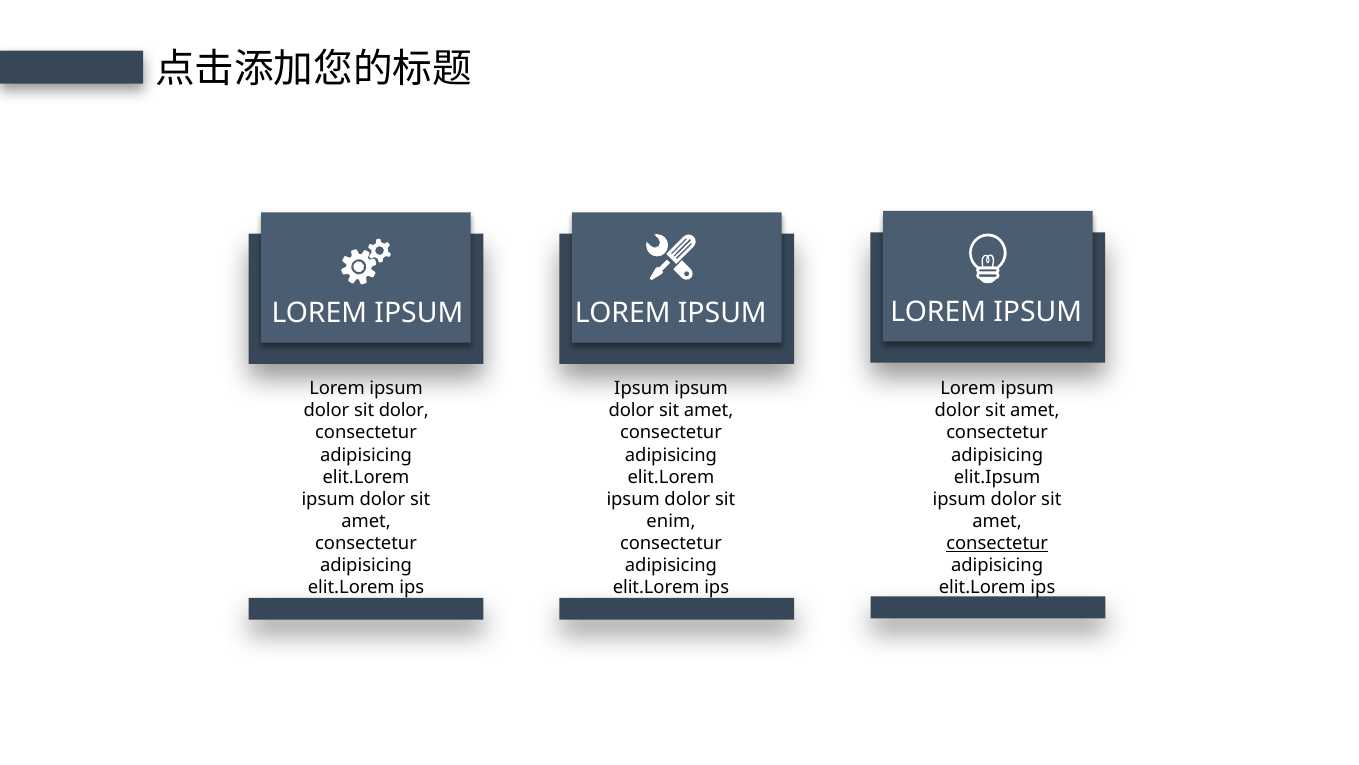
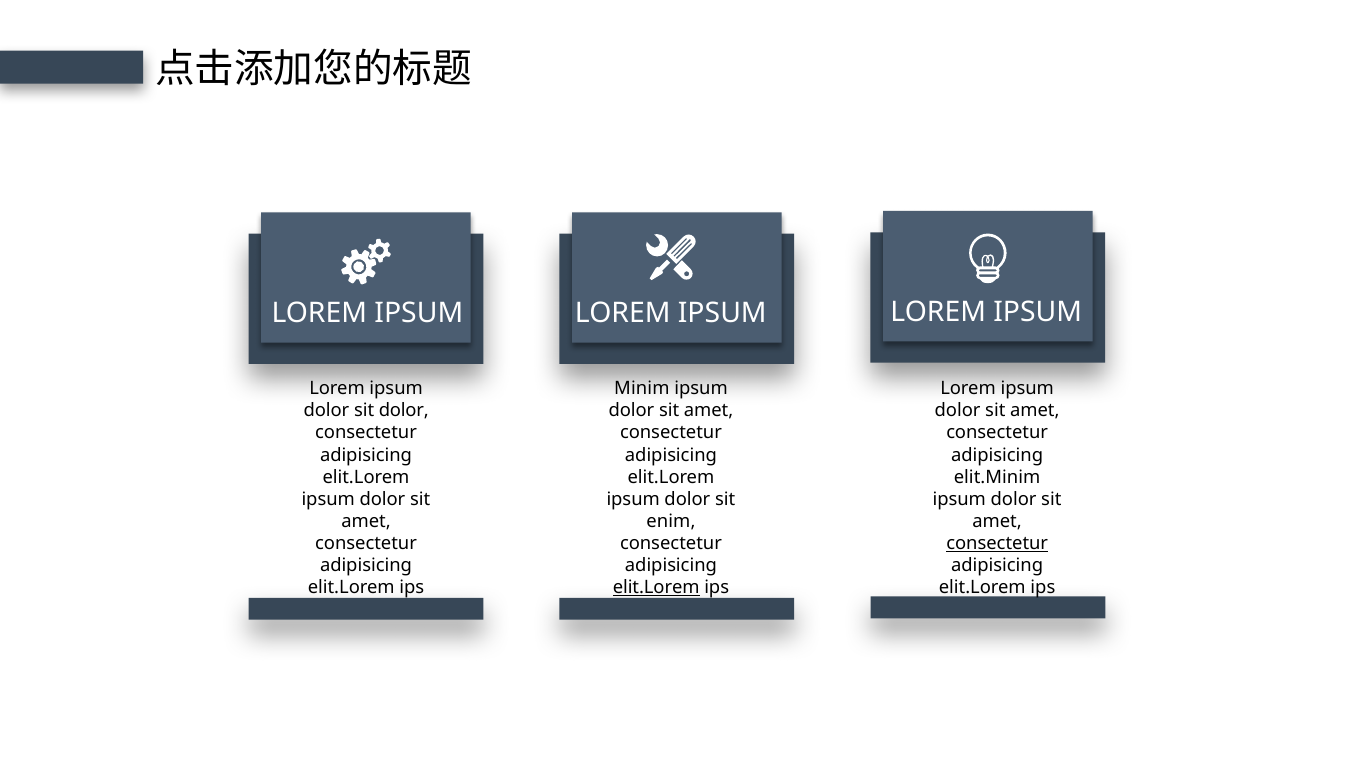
Ipsum: Ipsum -> Minim (642, 388)
elit.Ipsum: elit.Ipsum -> elit.Minim (997, 477)
elit.Lorem underline: none -> present (656, 587)
